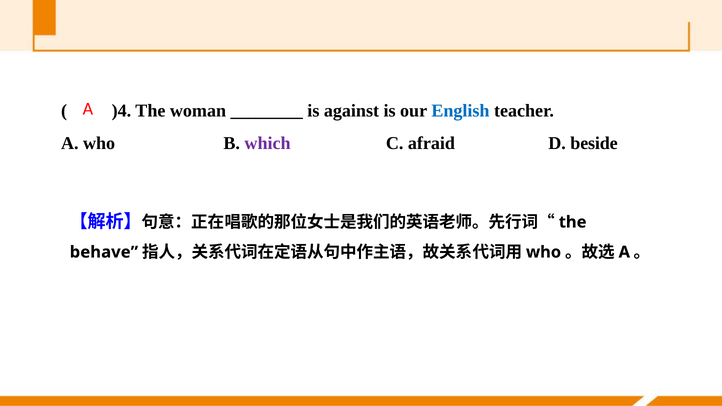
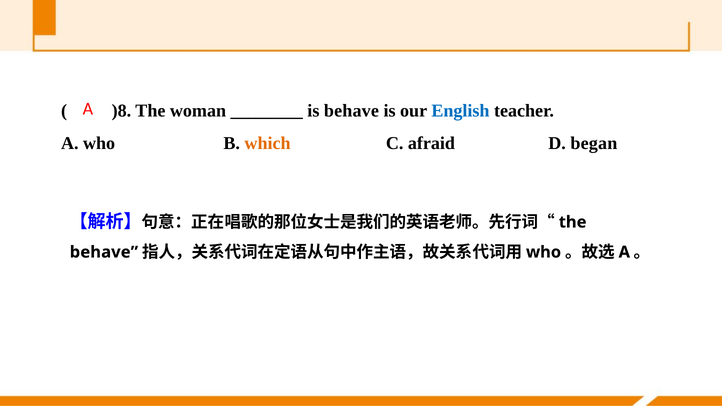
)4: )4 -> )8 (121, 111)
is against: against -> behave (351, 111)
which colour: purple -> orange (268, 144)
beside: beside -> began (594, 144)
